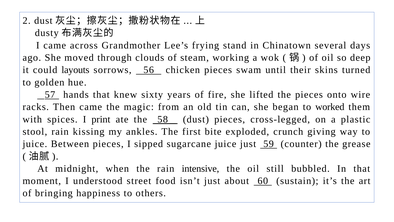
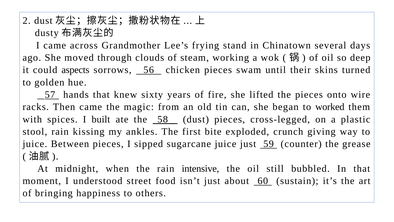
layouts: layouts -> aspects (75, 70)
print: print -> built (101, 119)
